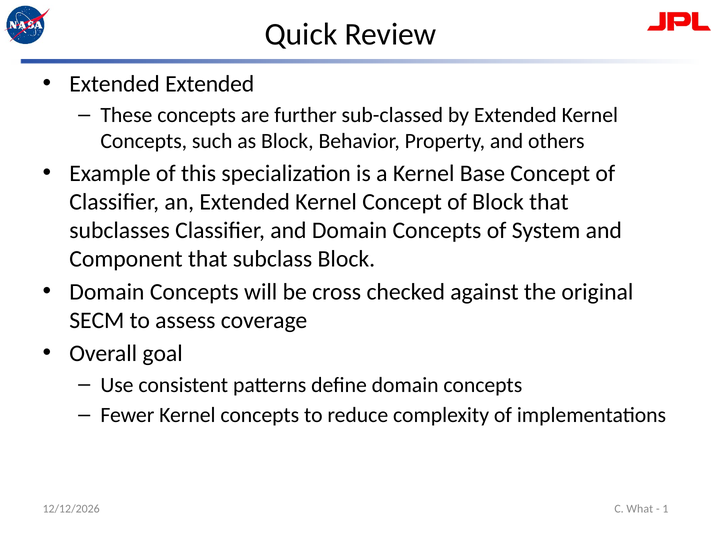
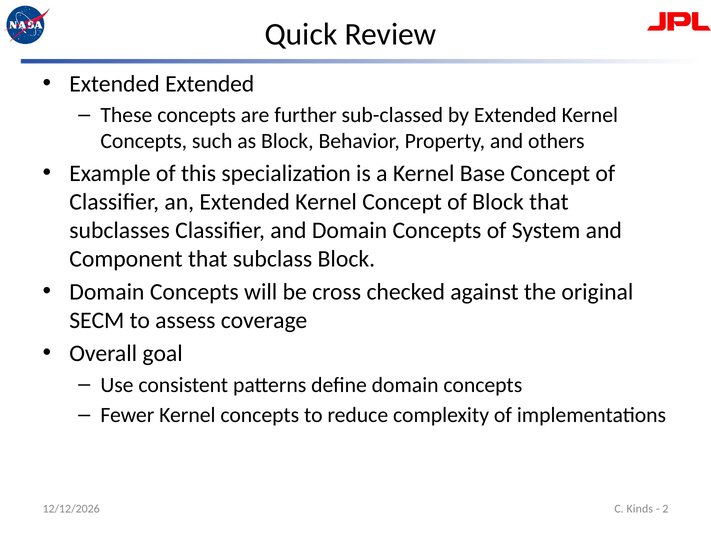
What: What -> Kinds (640, 509)
1: 1 -> 2 (665, 509)
